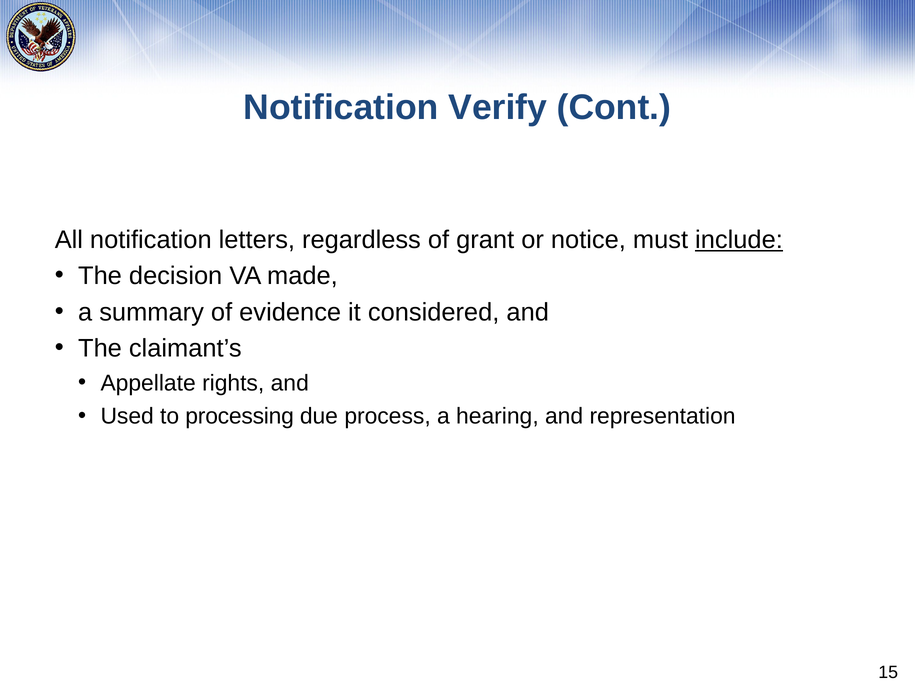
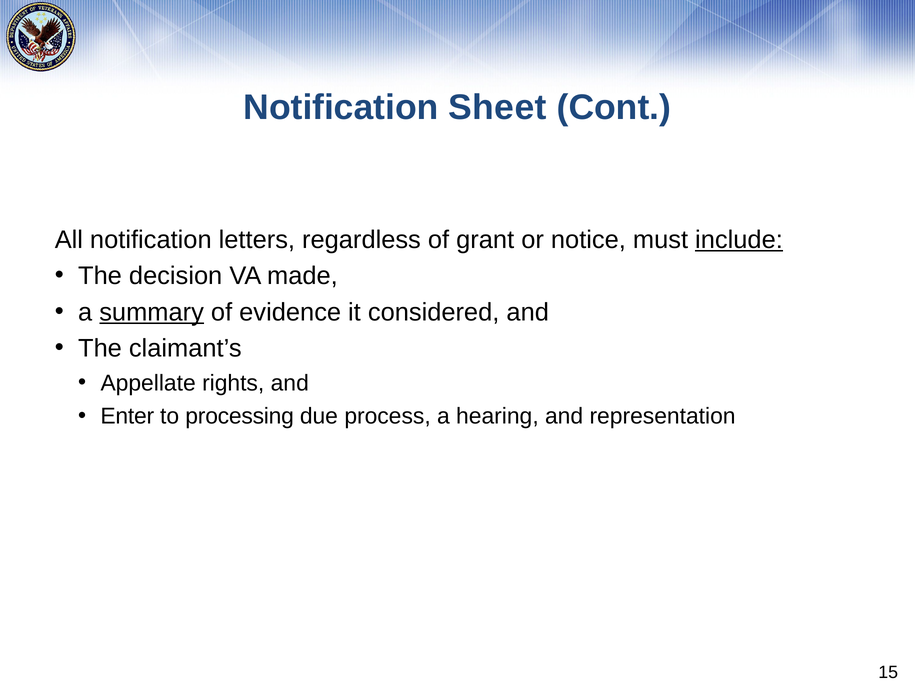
Verify: Verify -> Sheet (497, 108)
summary underline: none -> present (152, 312)
Used: Used -> Enter (127, 416)
